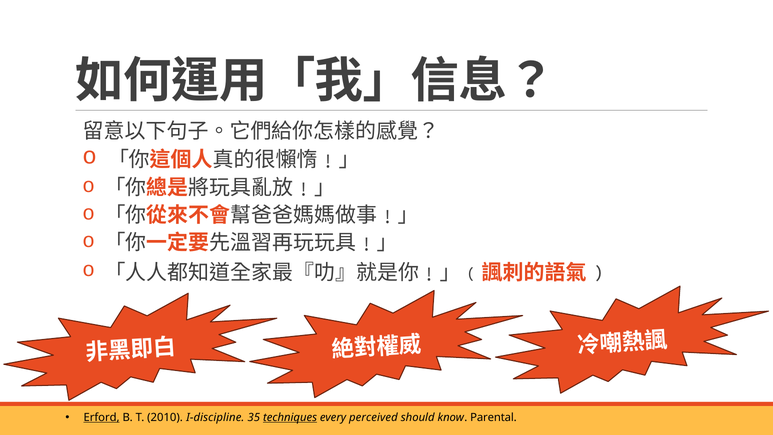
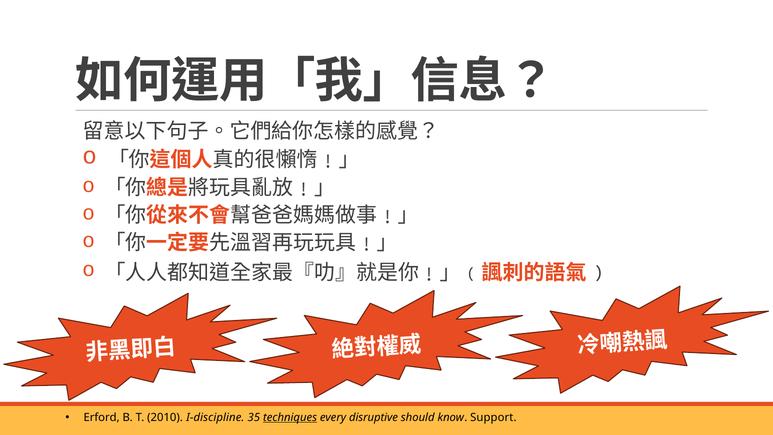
Erford underline: present -> none (102, 417)
perceived: perceived -> disruptive (373, 417)
Parental: Parental -> Support (493, 417)
